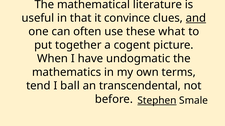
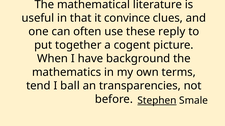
and underline: present -> none (196, 18)
what: what -> reply (172, 32)
undogmatic: undogmatic -> background (138, 59)
transcendental: transcendental -> transparencies (140, 86)
